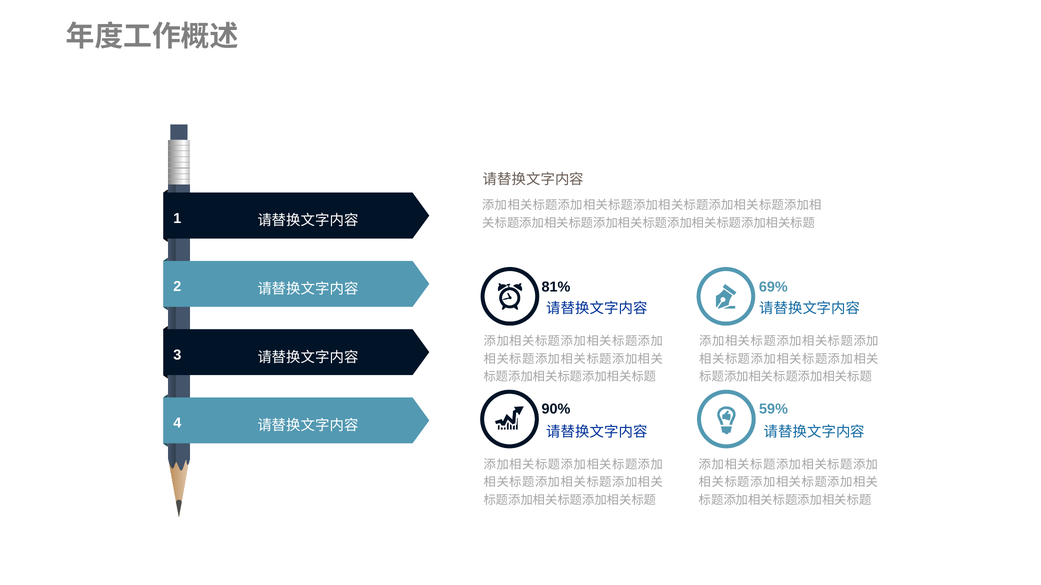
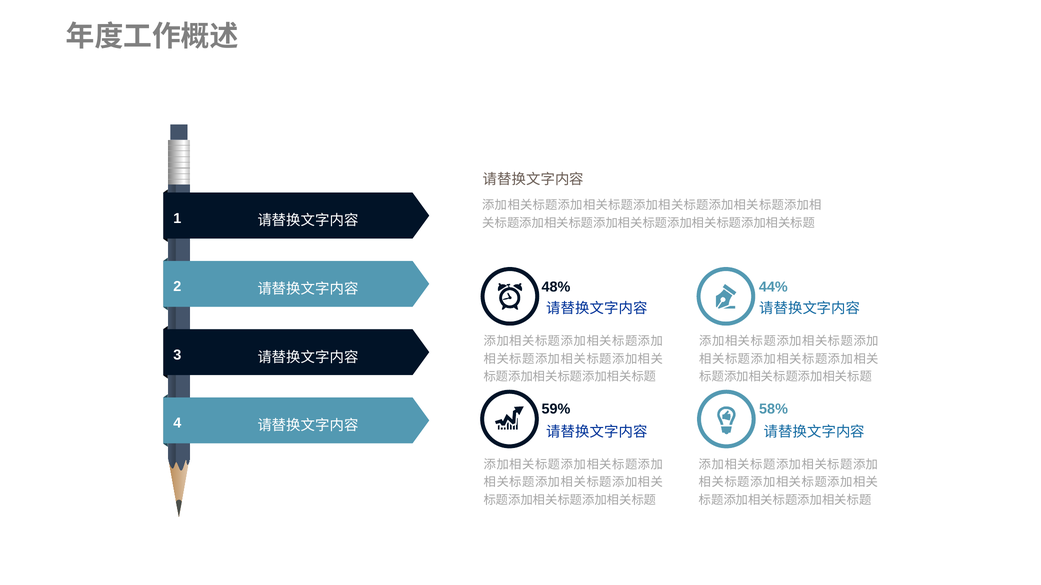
81%: 81% -> 48% (556, 287)
69%: 69% -> 44% (773, 287)
90%: 90% -> 59% (556, 409)
59%: 59% -> 58% (774, 409)
